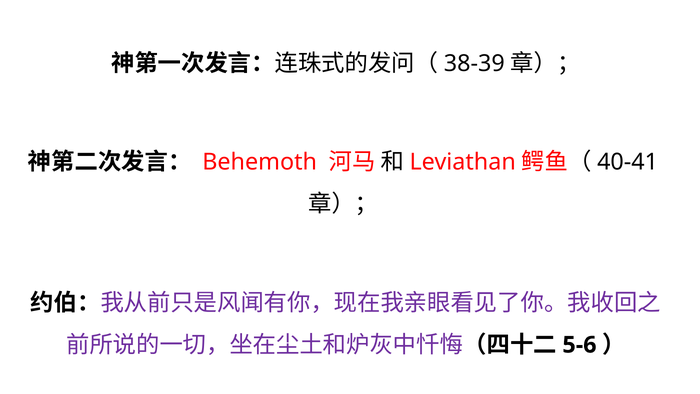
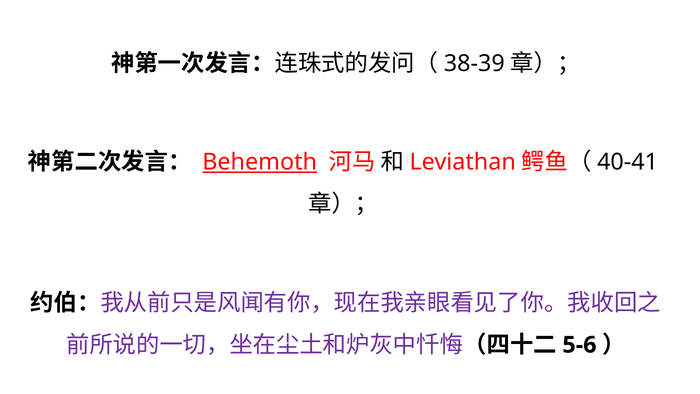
Behemoth underline: none -> present (260, 162)
